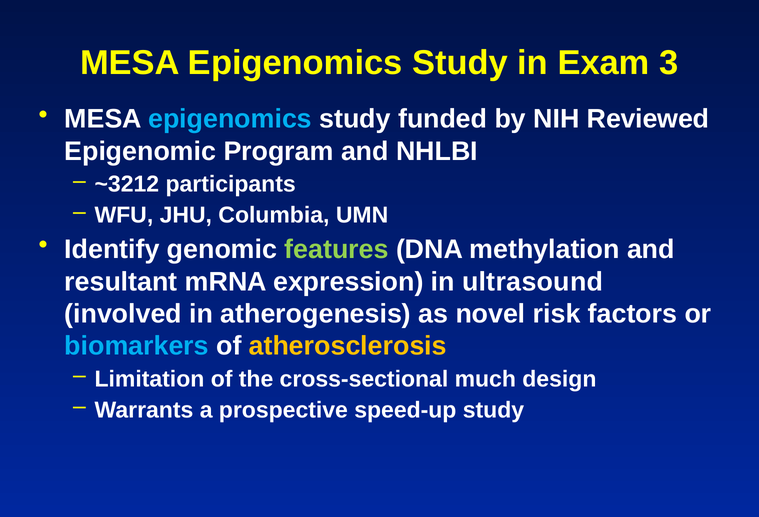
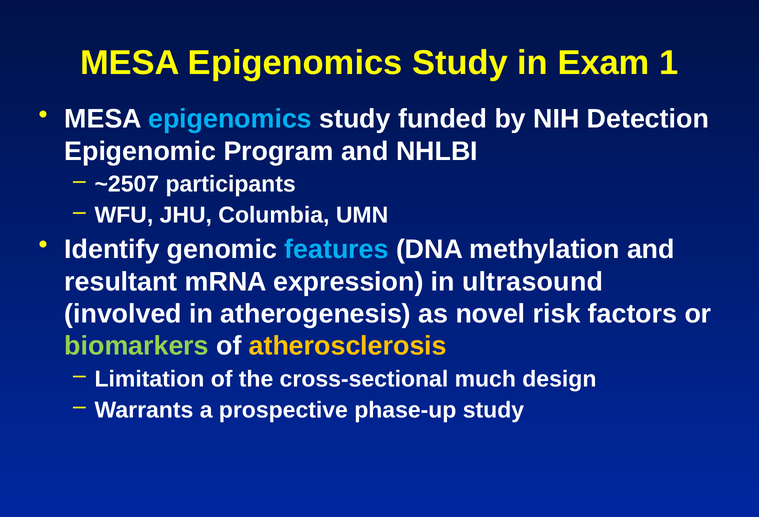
3: 3 -> 1 (669, 63)
Reviewed: Reviewed -> Detection (648, 119)
~3212: ~3212 -> ~2507 (127, 184)
features colour: light green -> light blue (336, 250)
biomarkers colour: light blue -> light green (137, 346)
speed-up: speed-up -> phase-up (405, 411)
